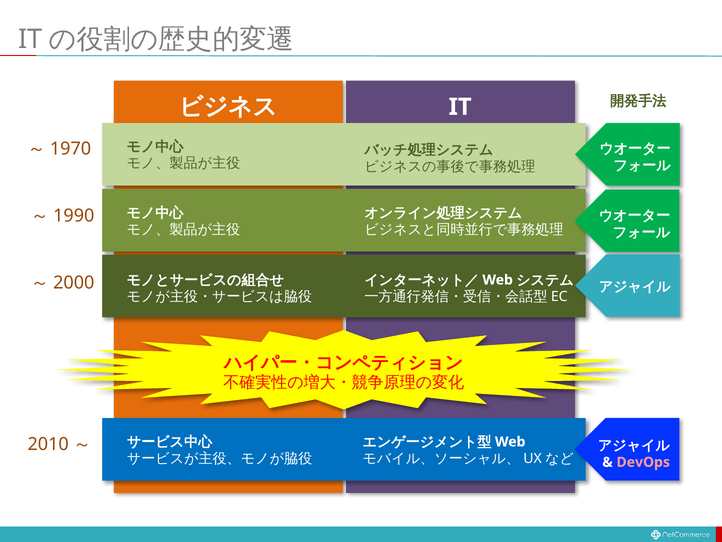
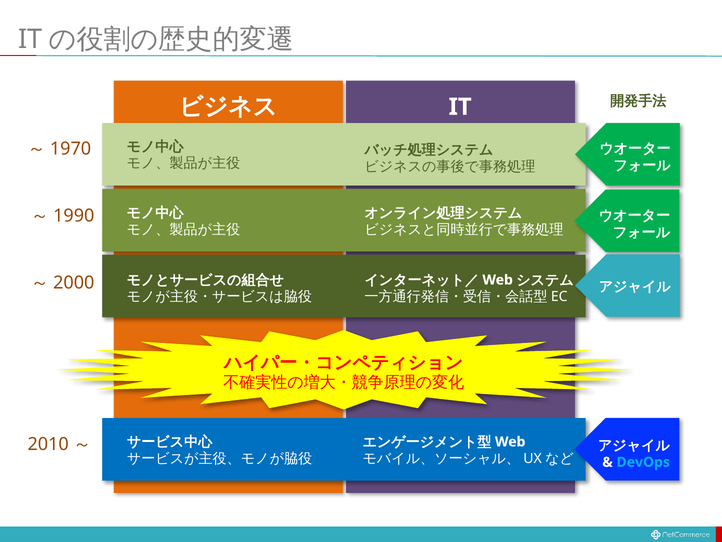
DevOps colour: pink -> light blue (643, 462)
